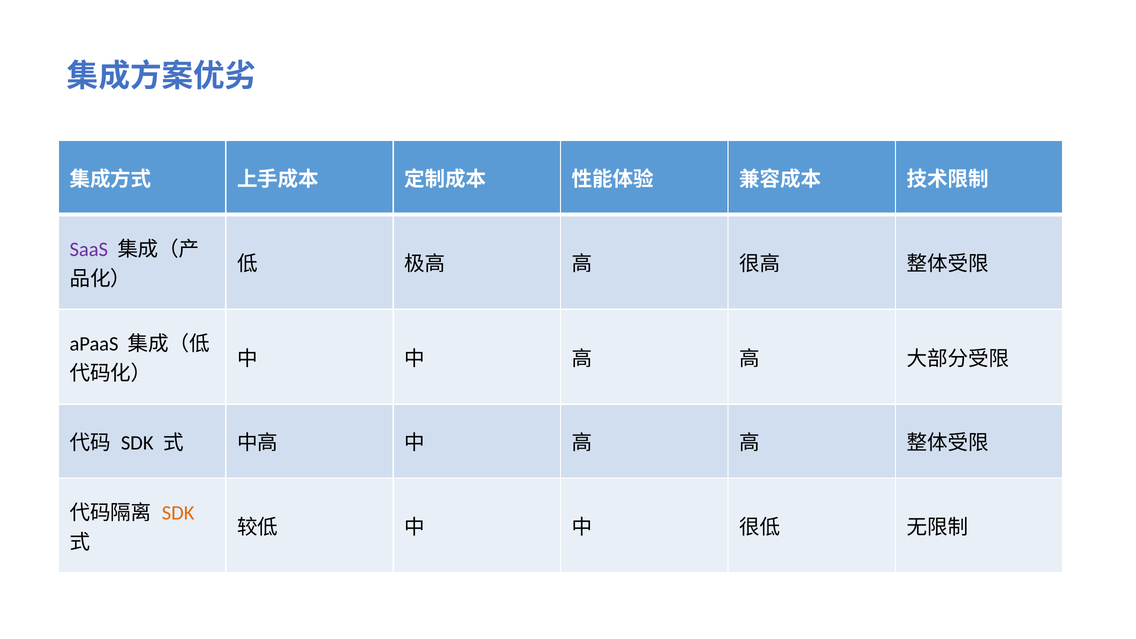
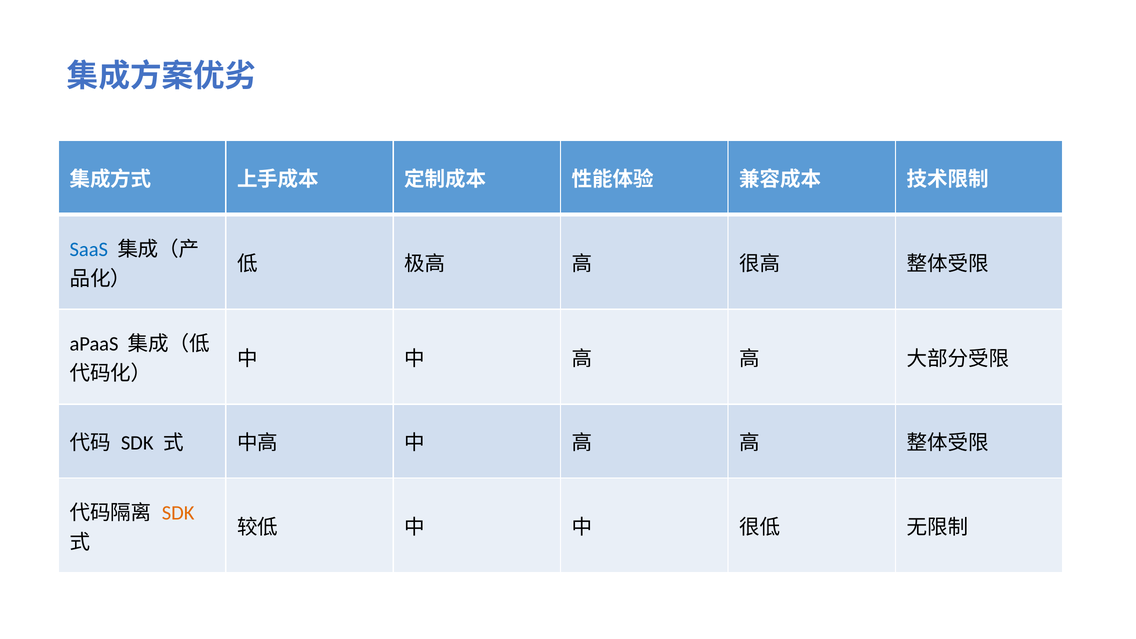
SaaS colour: purple -> blue (89, 249)
